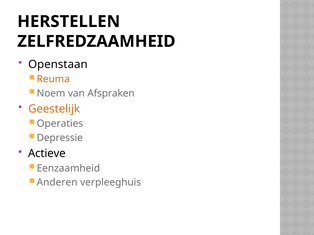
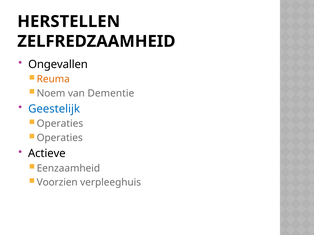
Openstaan: Openstaan -> Ongevallen (58, 64)
Afspraken: Afspraken -> Dementie (111, 94)
Geestelijk colour: orange -> blue (54, 109)
Depressie: Depressie -> Operaties (60, 138)
Anderen: Anderen -> Voorzien (57, 183)
